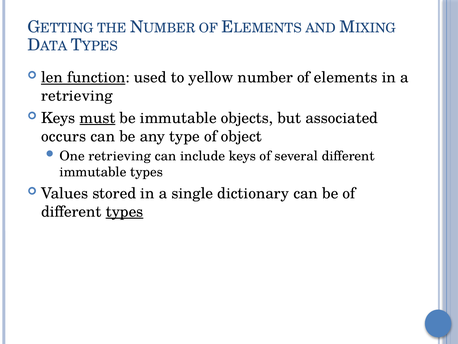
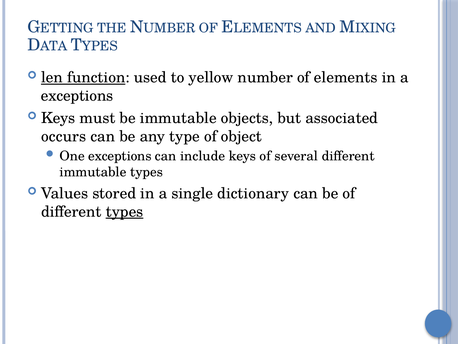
retrieving: retrieving -> exceptions (77, 96)
must underline: present -> none (98, 118)
One retrieving: retrieving -> exceptions (120, 156)
